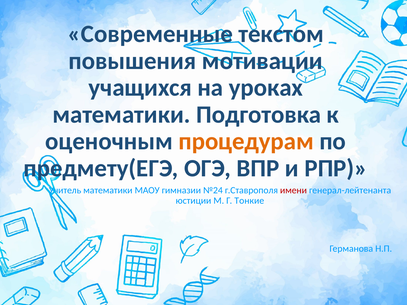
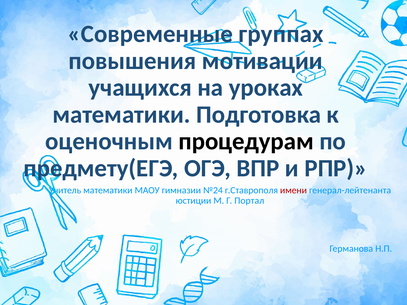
текстом: текстом -> группах (281, 34)
процедурам colour: orange -> black (246, 142)
Тонкие: Тонкие -> Портал (249, 201)
